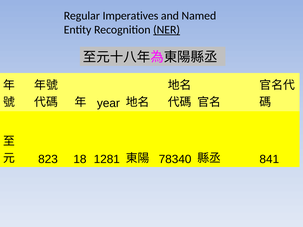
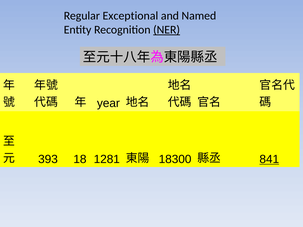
Imperatives: Imperatives -> Exceptional (130, 16)
823: 823 -> 393 (48, 159)
78340: 78340 -> 18300 (175, 159)
841 underline: none -> present (269, 159)
